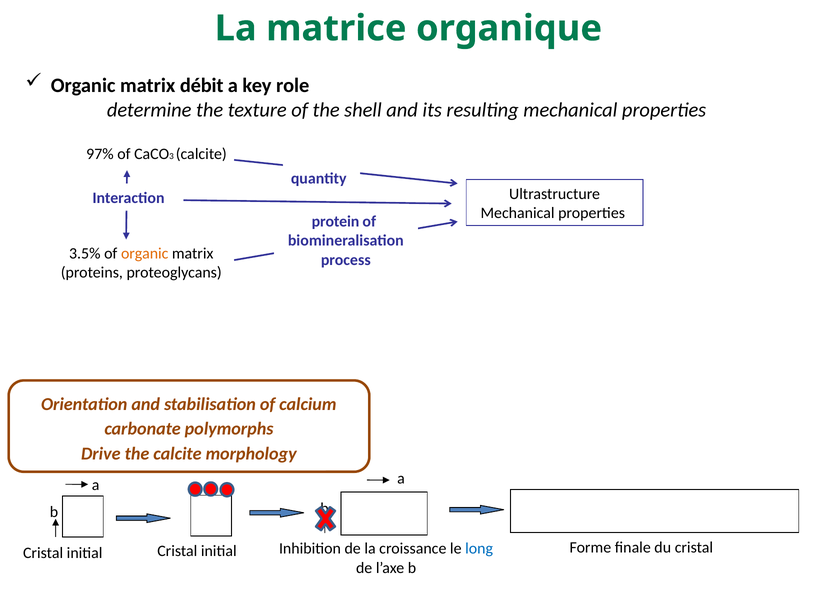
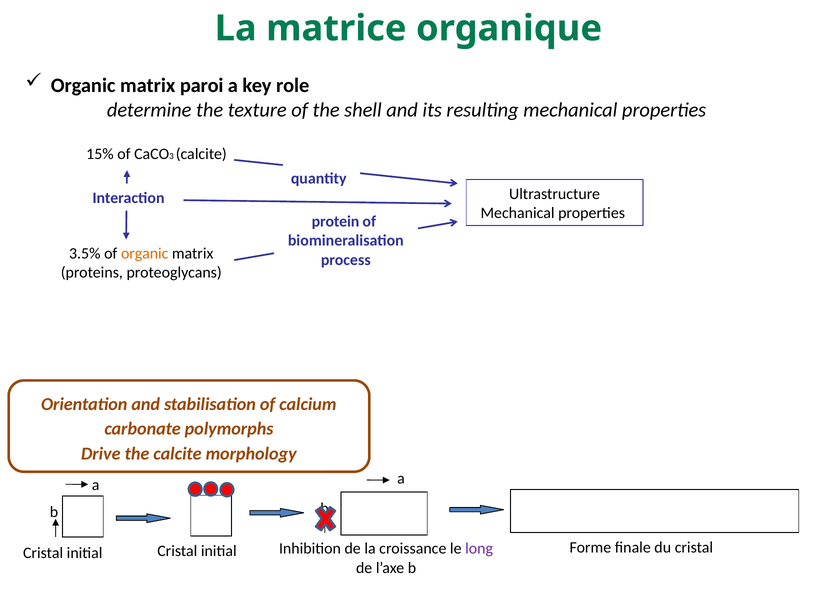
débit: débit -> paroi (202, 86)
97%: 97% -> 15% (100, 154)
long colour: blue -> purple (479, 549)
